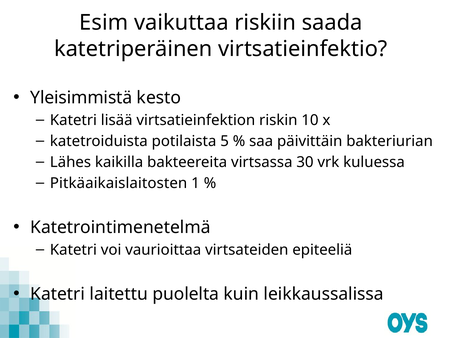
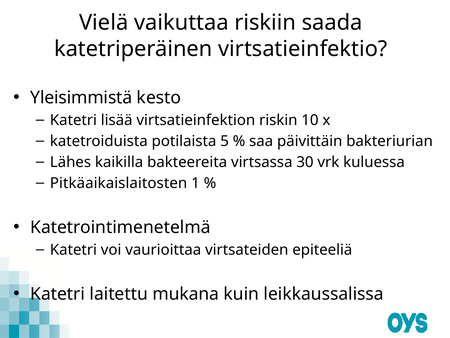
Esim: Esim -> Vielä (104, 23)
puolelta: puolelta -> mukana (186, 294)
